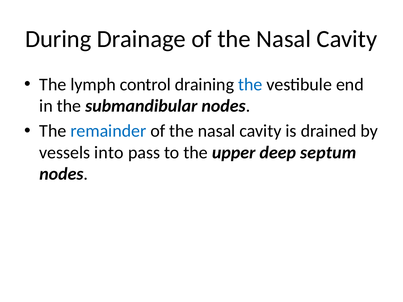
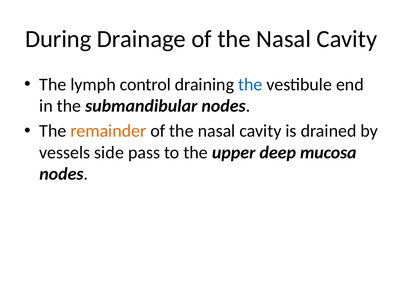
remainder colour: blue -> orange (108, 131)
into: into -> side (109, 153)
septum: septum -> mucosa (328, 153)
